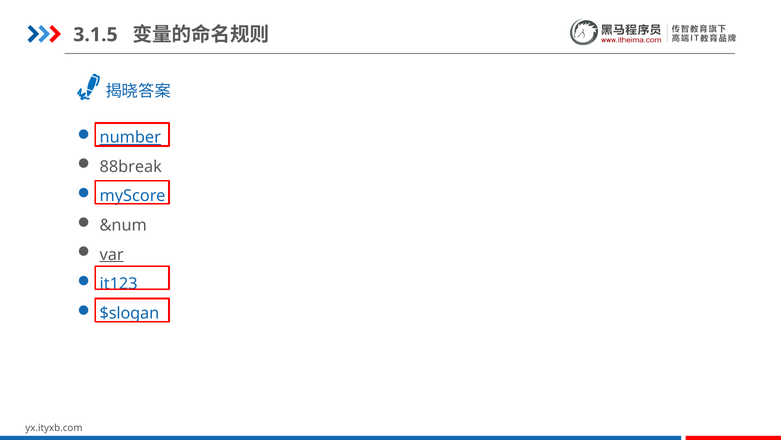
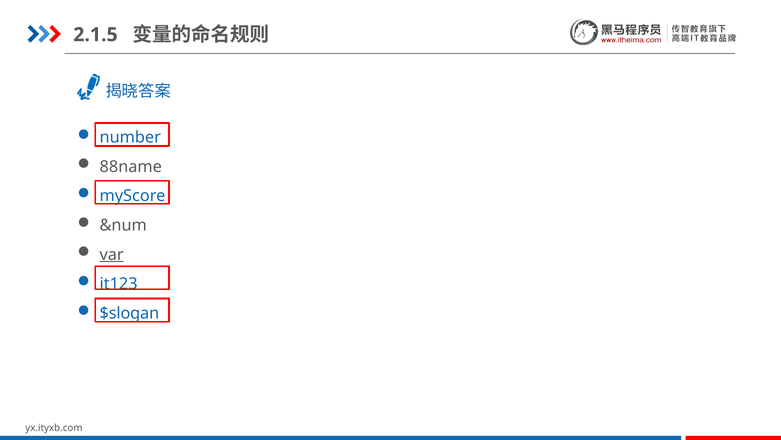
3.1.5: 3.1.5 -> 2.1.5 (95, 35)
number underline: present -> none (130, 137)
88break: 88break -> 88name (131, 166)
